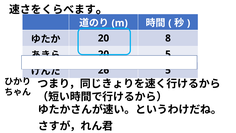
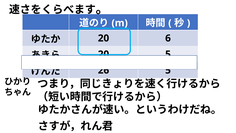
8: 8 -> 6 (168, 38)
